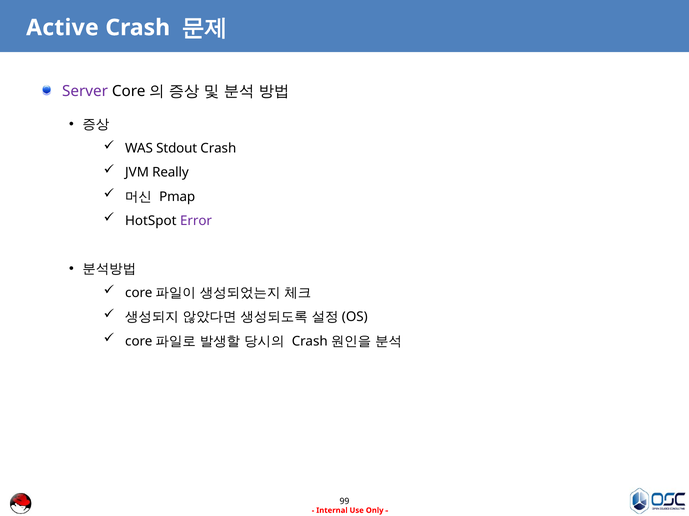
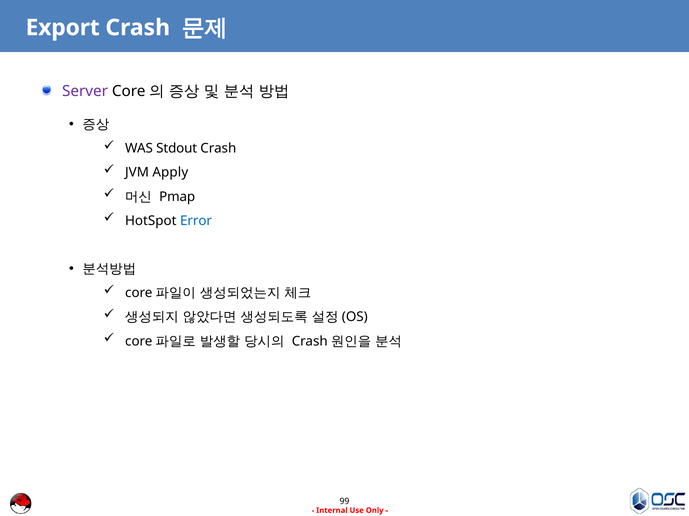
Active: Active -> Export (63, 28)
Really: Really -> Apply (170, 173)
Error colour: purple -> blue (196, 221)
